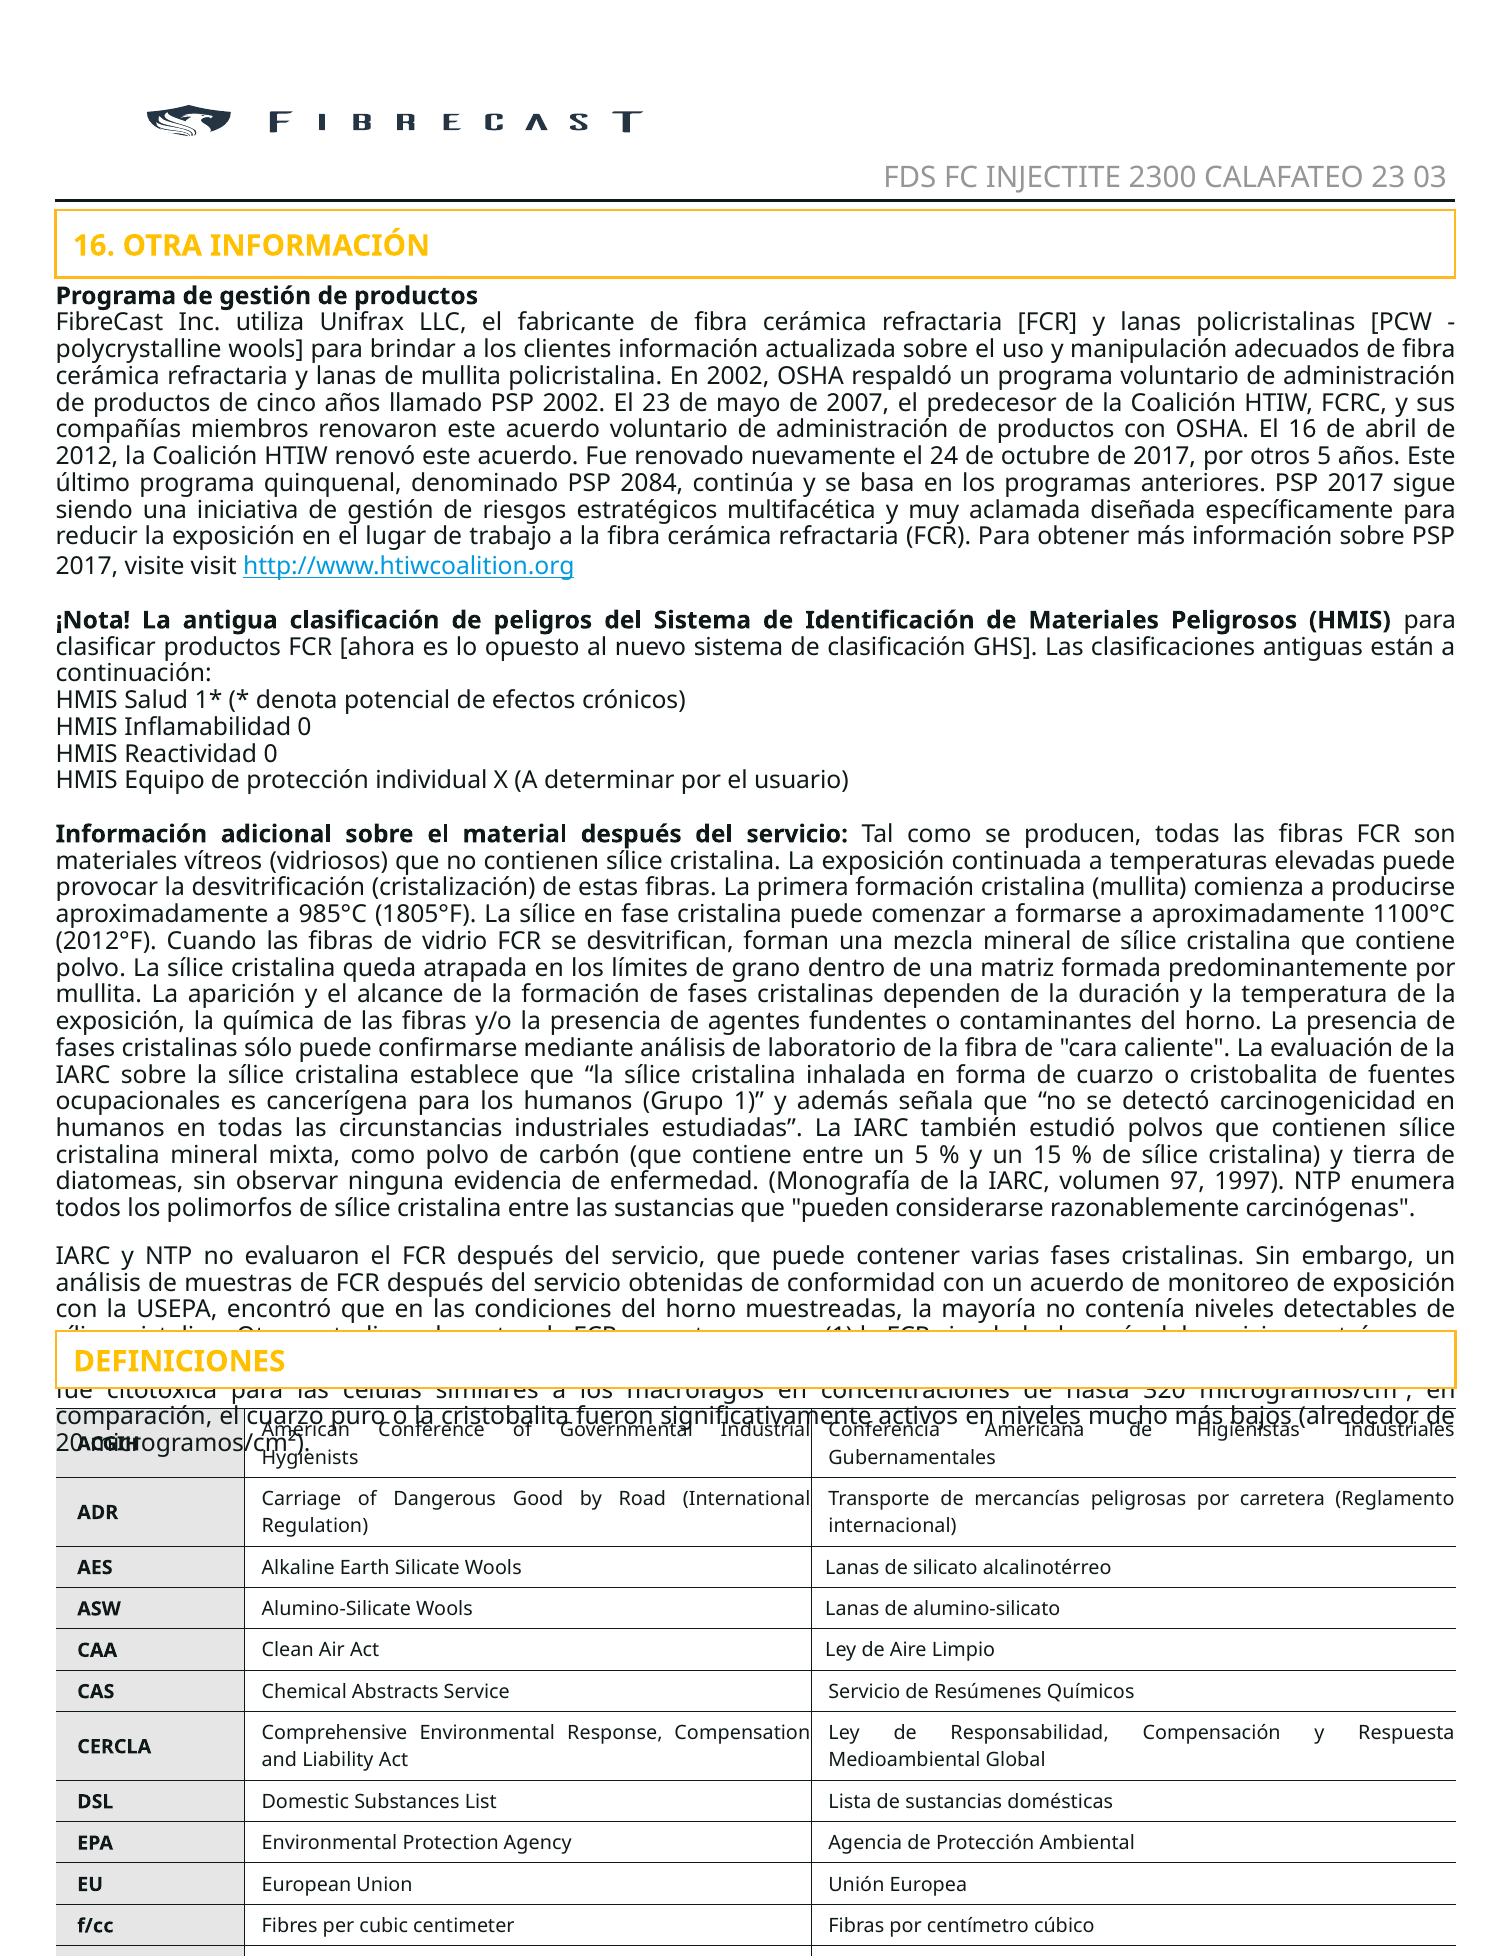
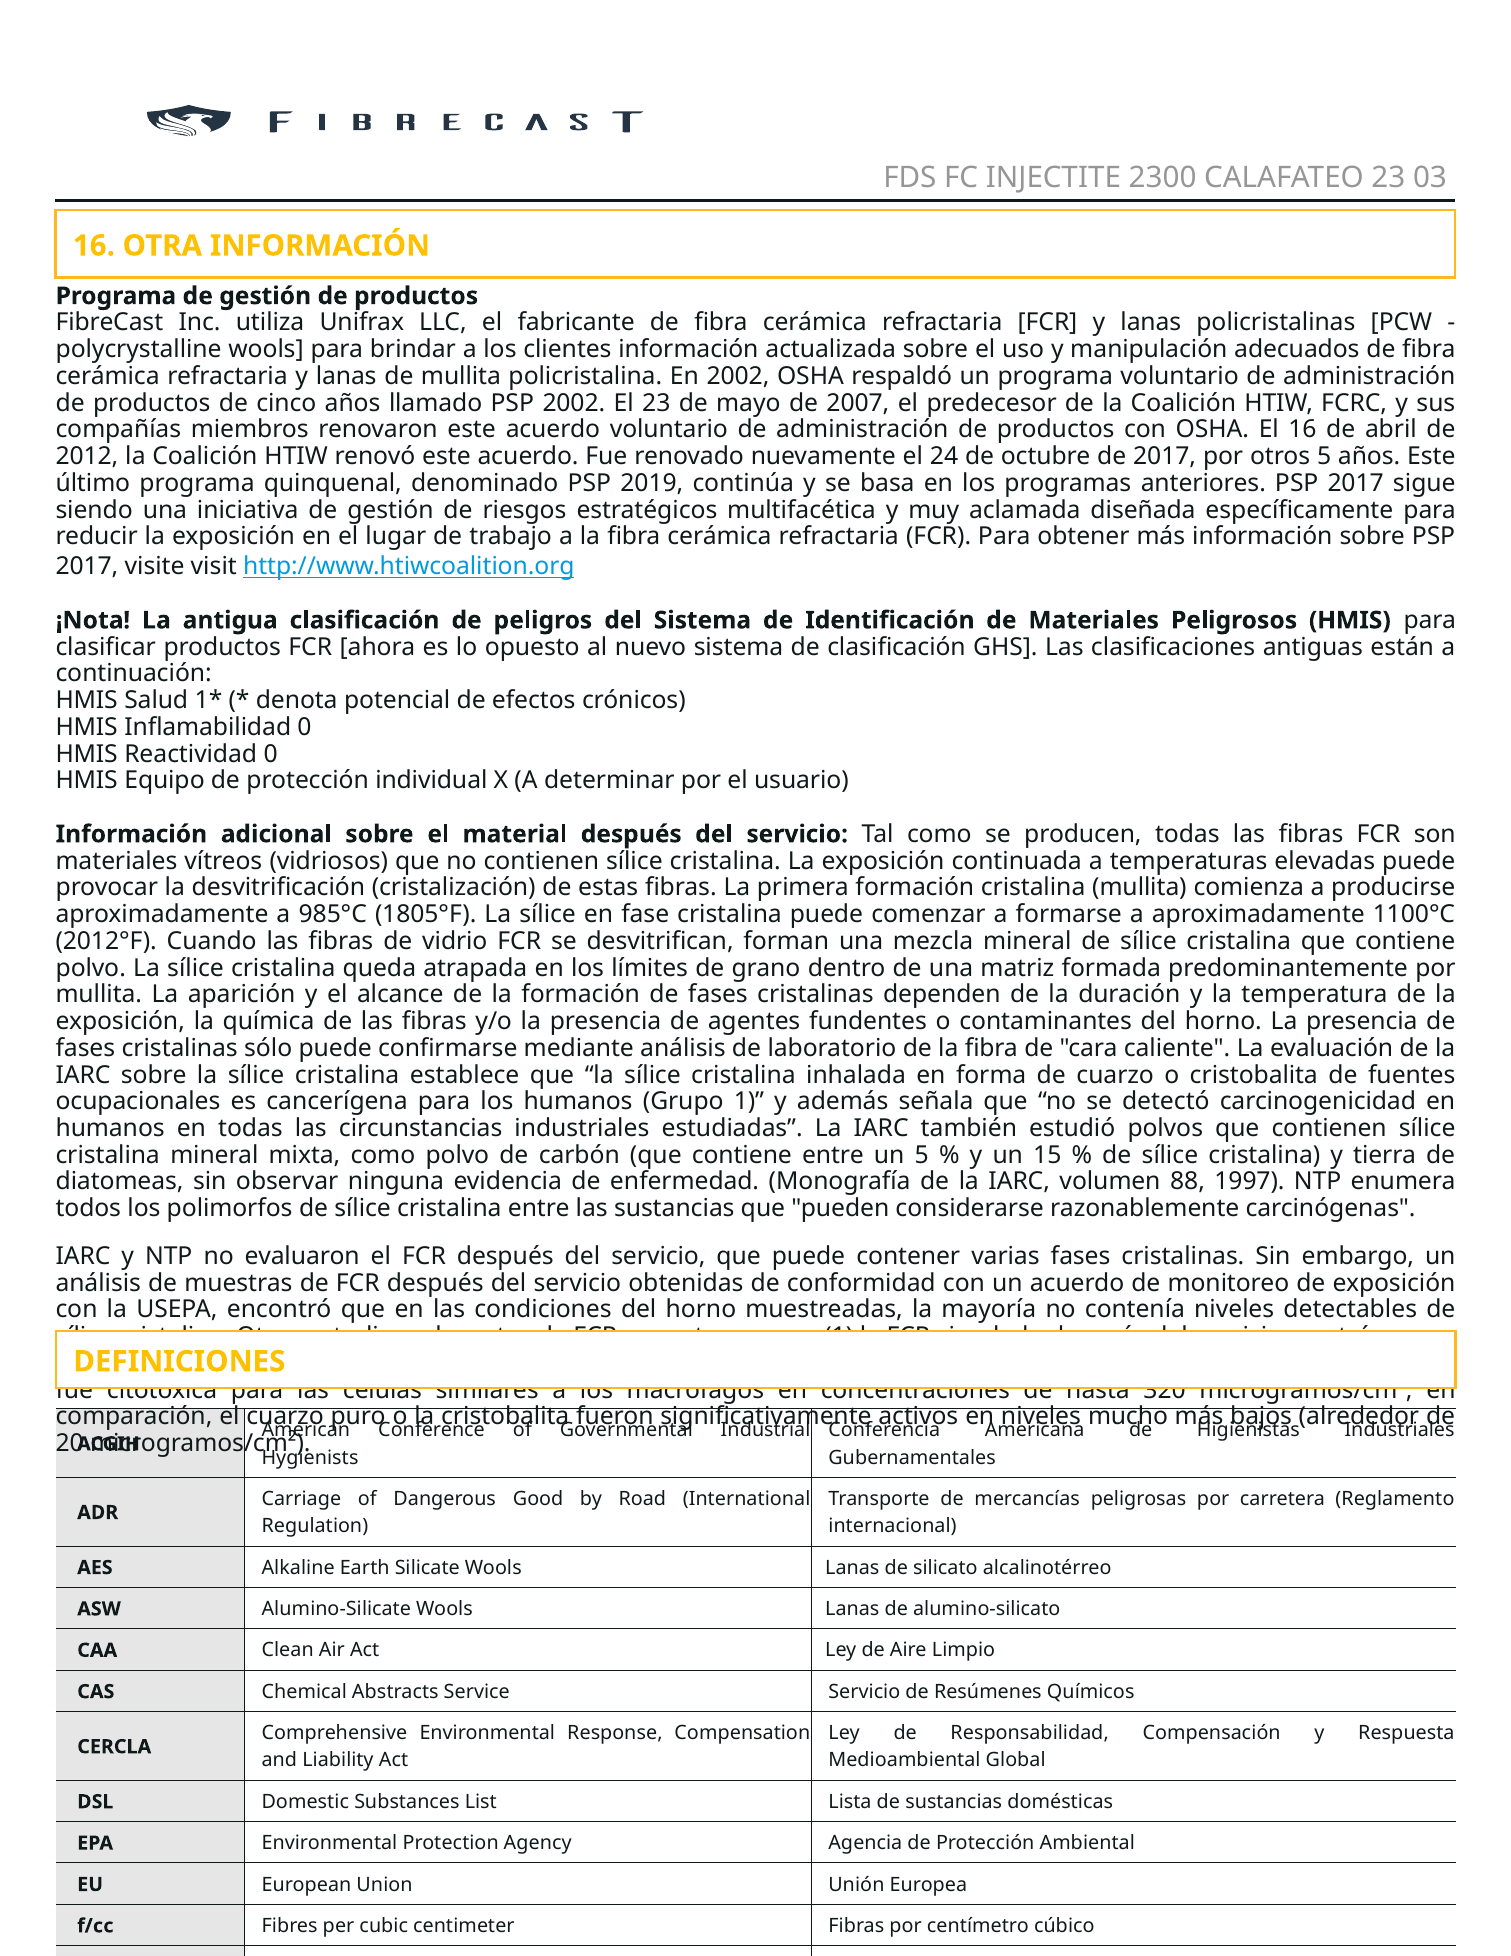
2084: 2084 -> 2019 (652, 483)
97: 97 -> 88 (1187, 1181)
